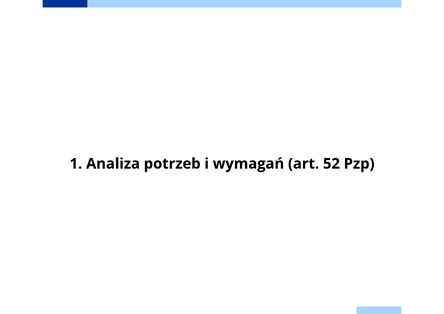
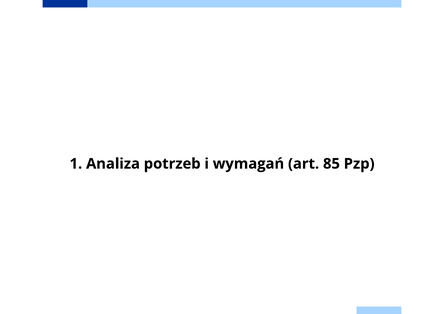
52: 52 -> 85 (331, 164)
